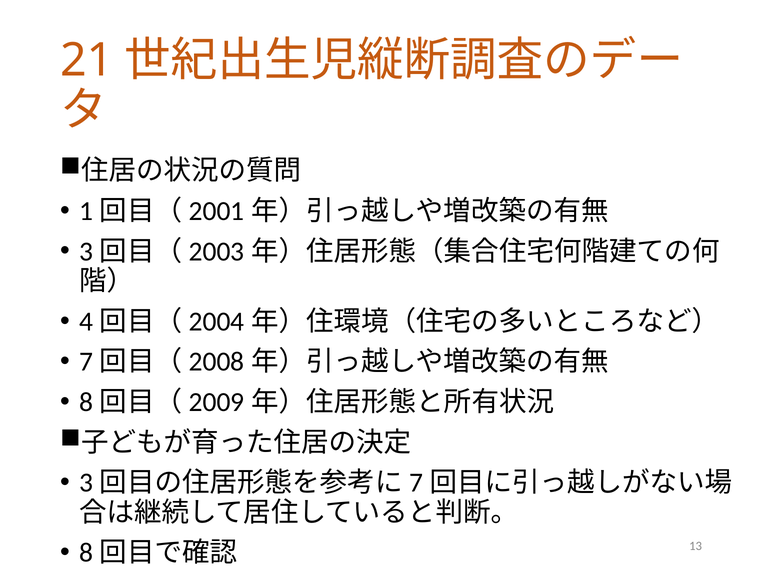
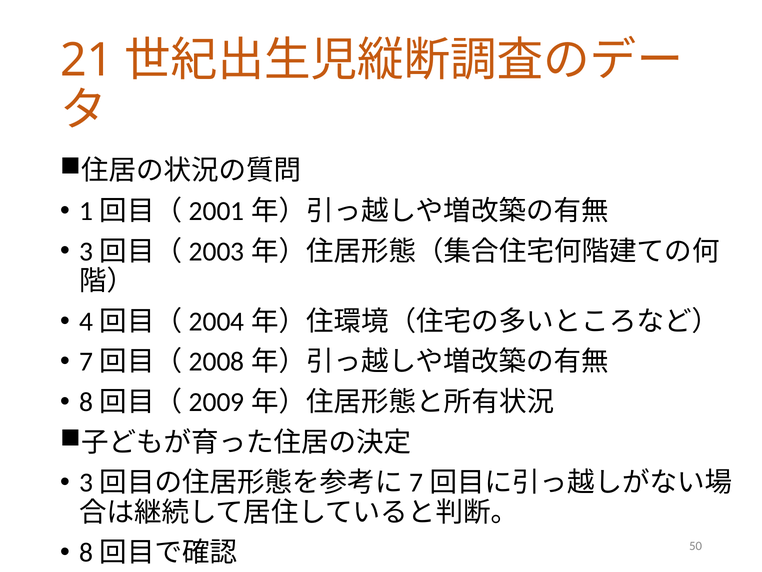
13: 13 -> 50 (696, 546)
